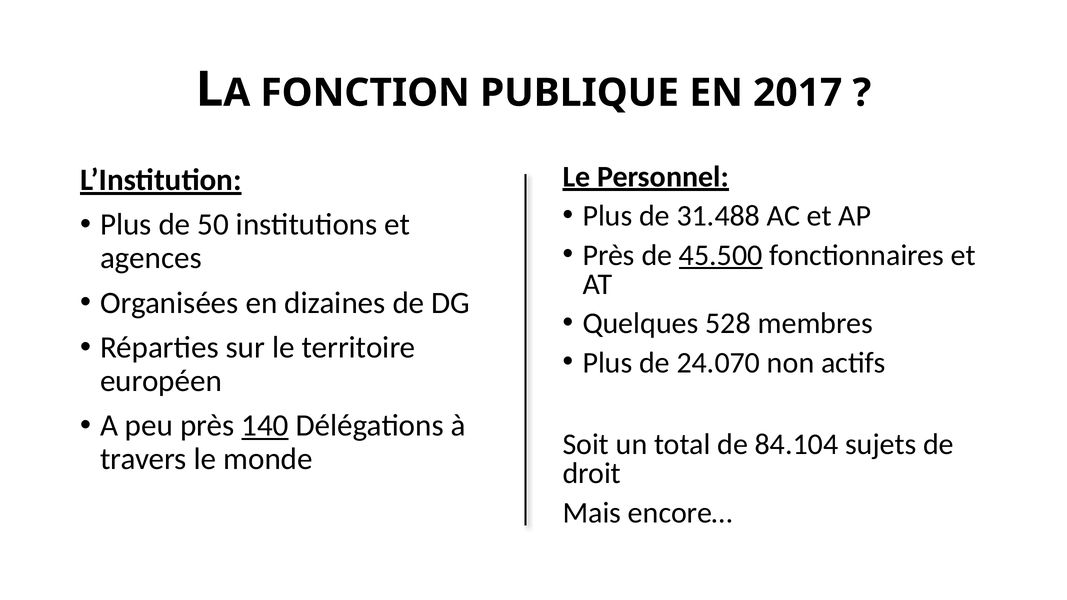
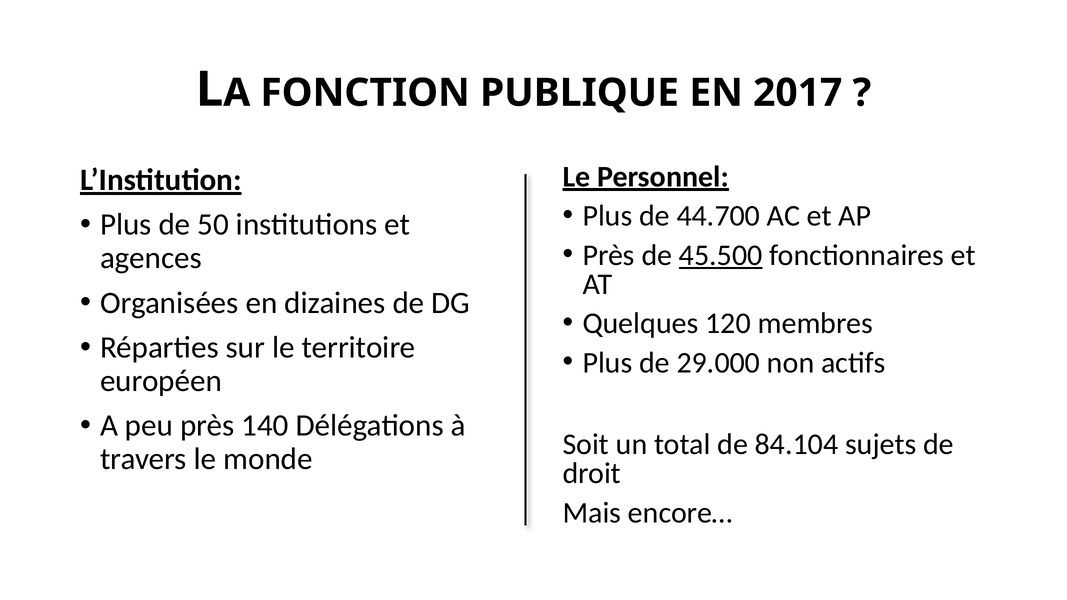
31.488: 31.488 -> 44.700 (718, 216)
528: 528 -> 120 (728, 324)
24.070: 24.070 -> 29.000 (718, 363)
140 underline: present -> none (265, 426)
